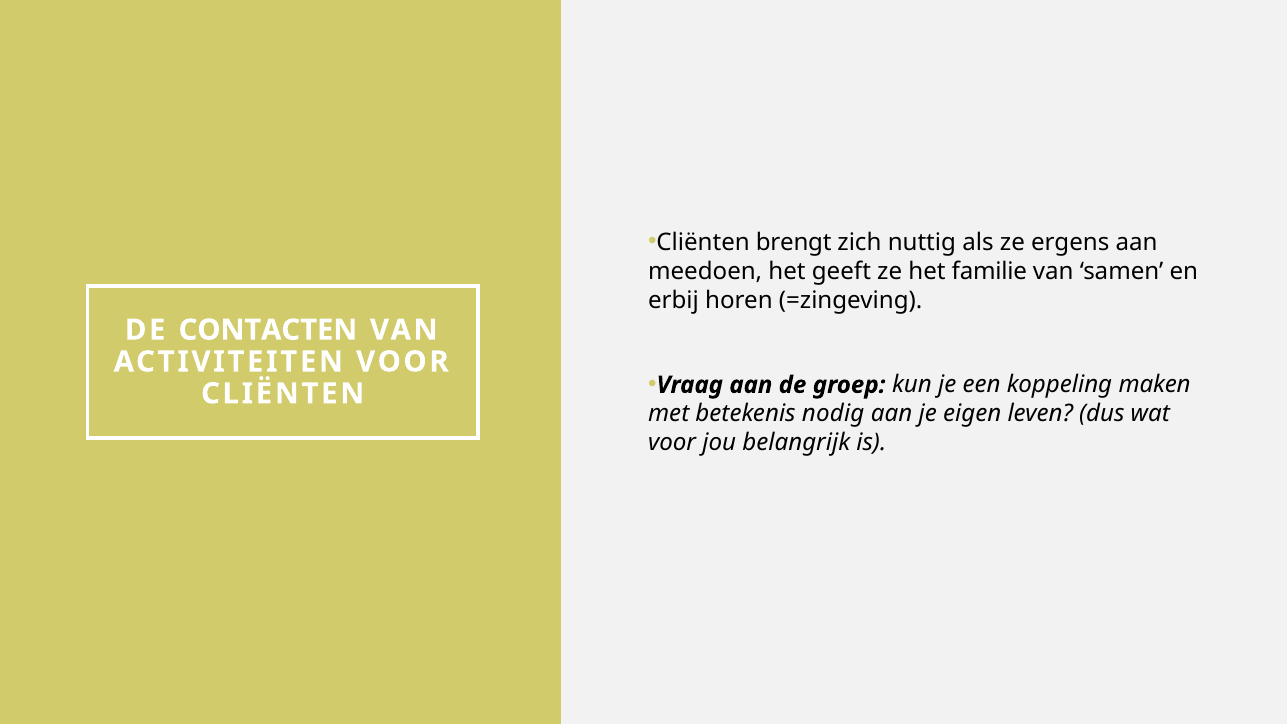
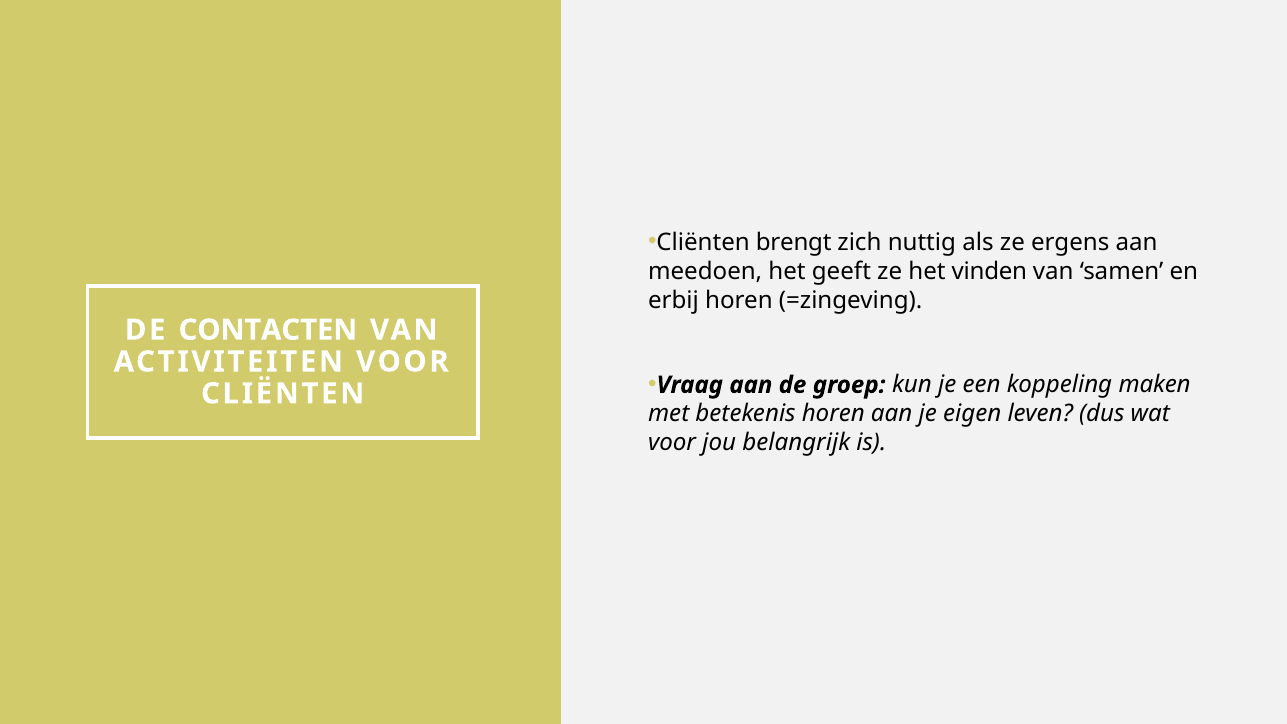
familie: familie -> vinden (989, 271)
betekenis nodig: nodig -> horen (833, 414)
